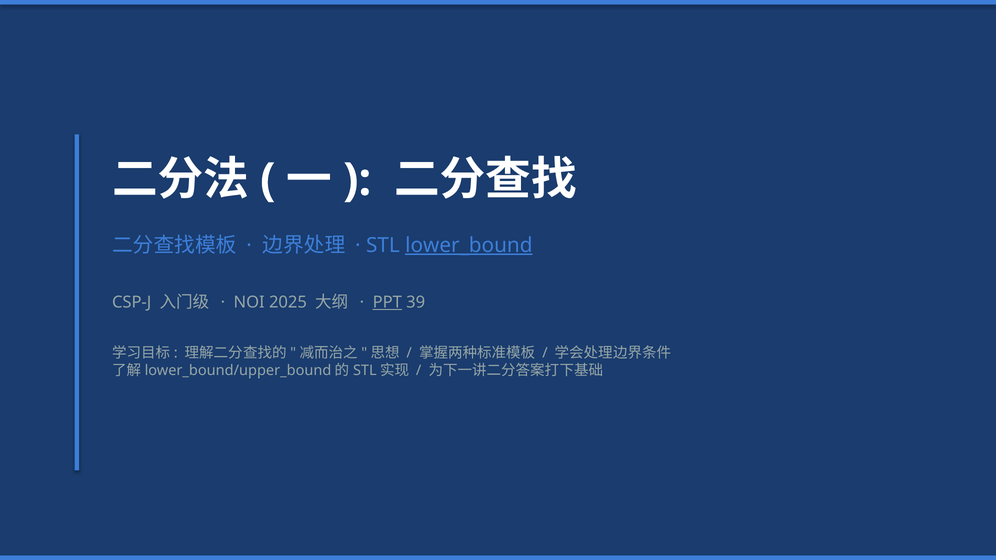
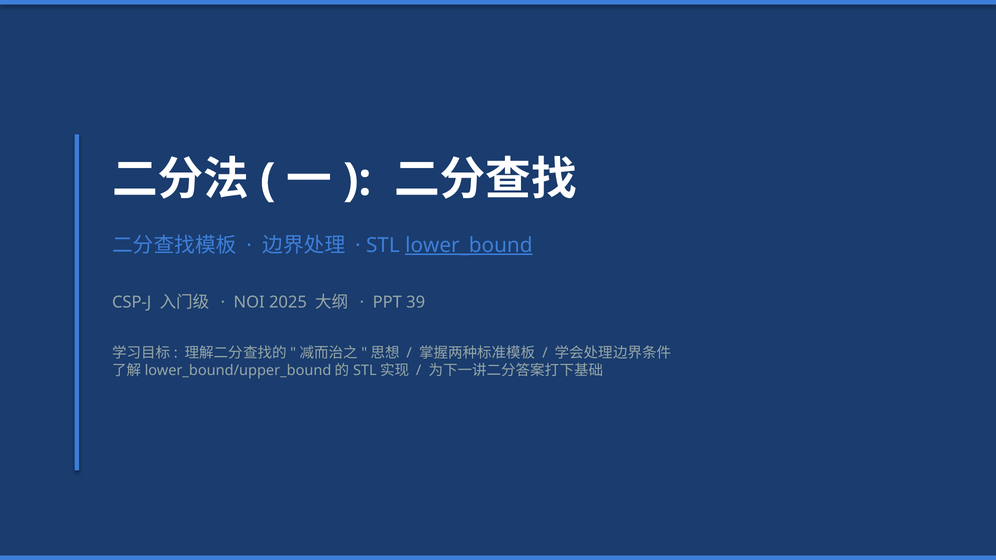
PPT underline: present -> none (387, 302)
